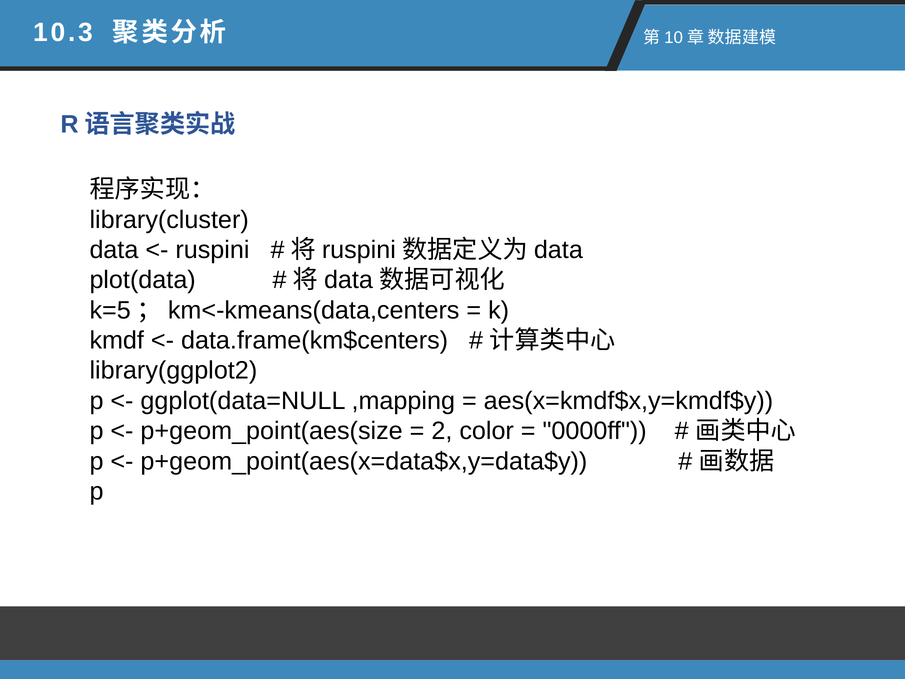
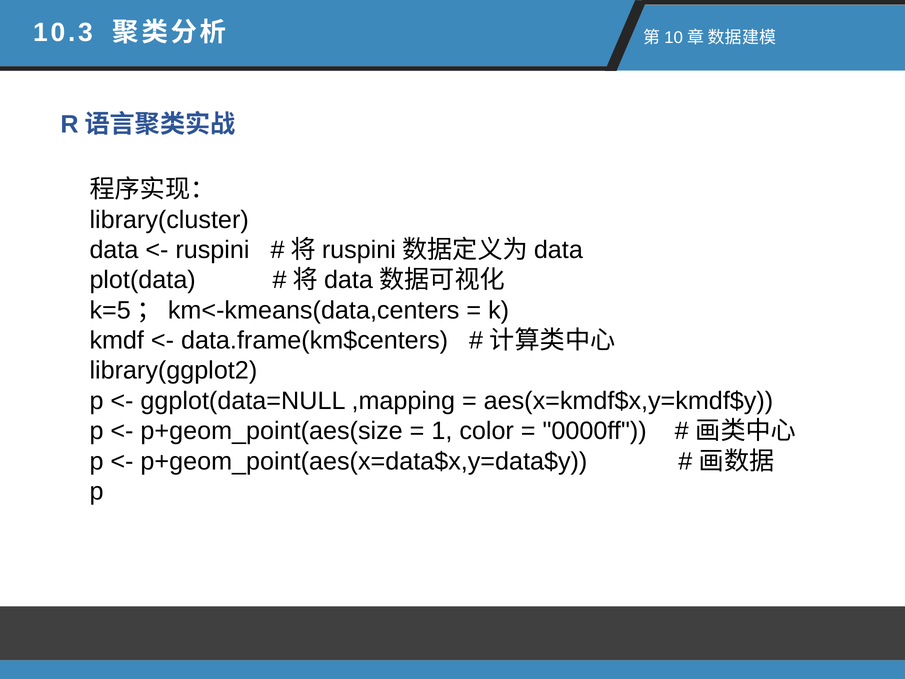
2: 2 -> 1 (442, 431)
